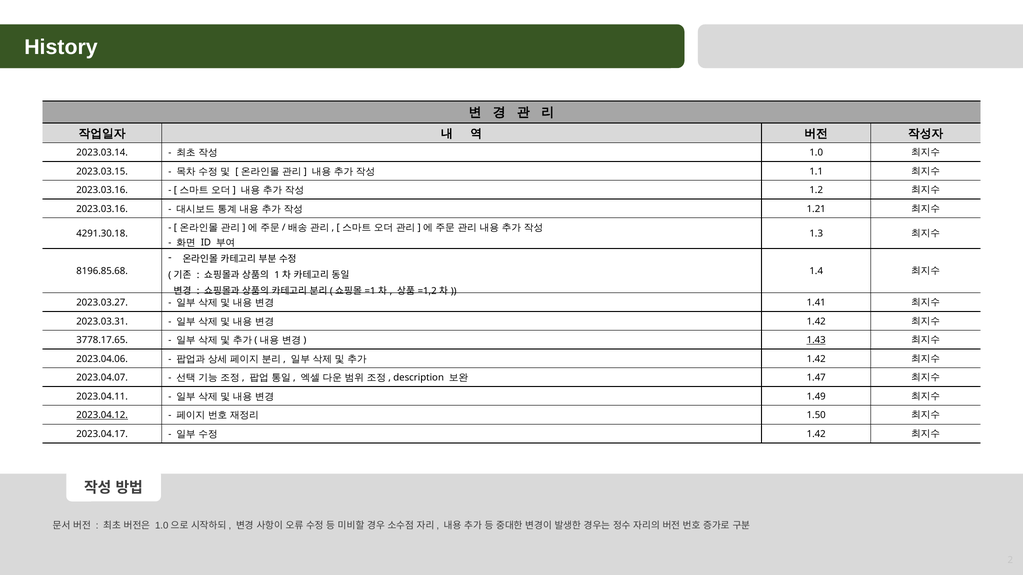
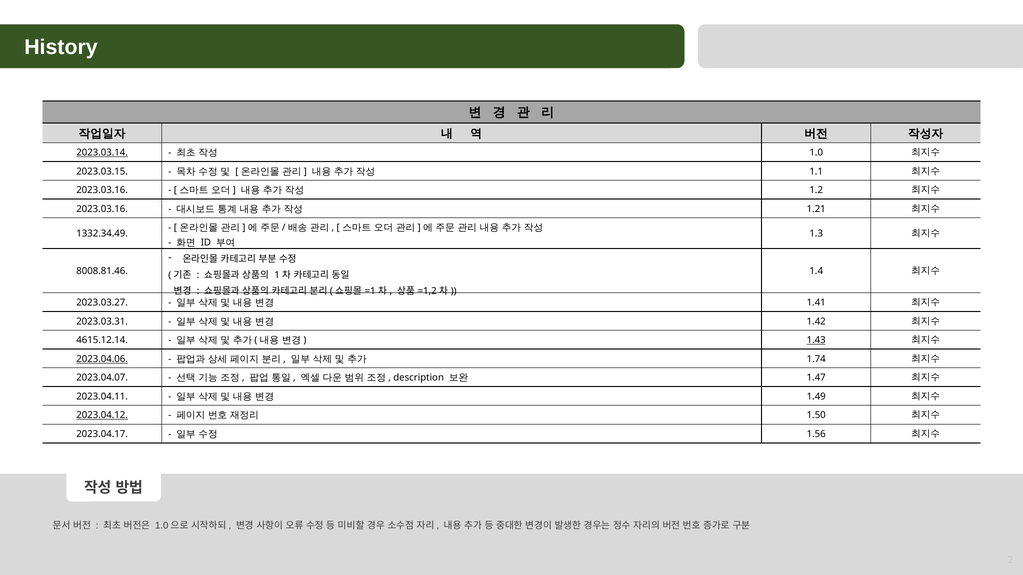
2023.03.14 underline: none -> present (102, 153)
4291.30.18: 4291.30.18 -> 1332.34.49 (102, 234)
8196.85.68: 8196.85.68 -> 8008.81.46 (102, 271)
3778.17.65: 3778.17.65 -> 4615.12.14 (102, 340)
2023.04.06 underline: none -> present (102, 359)
1.42: 1.42 -> 1.74 (816, 359)
1.42: 1.42 -> 1.56 (816, 434)
